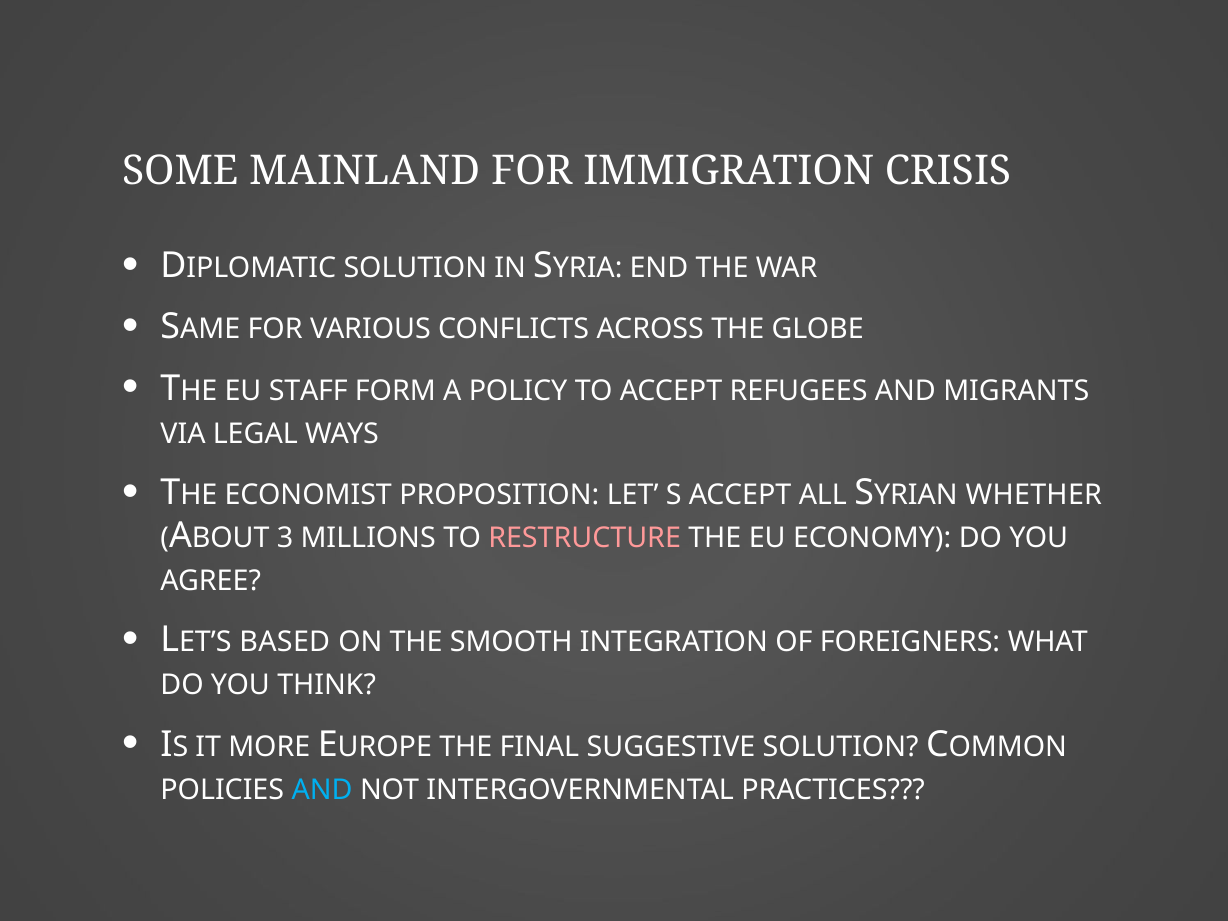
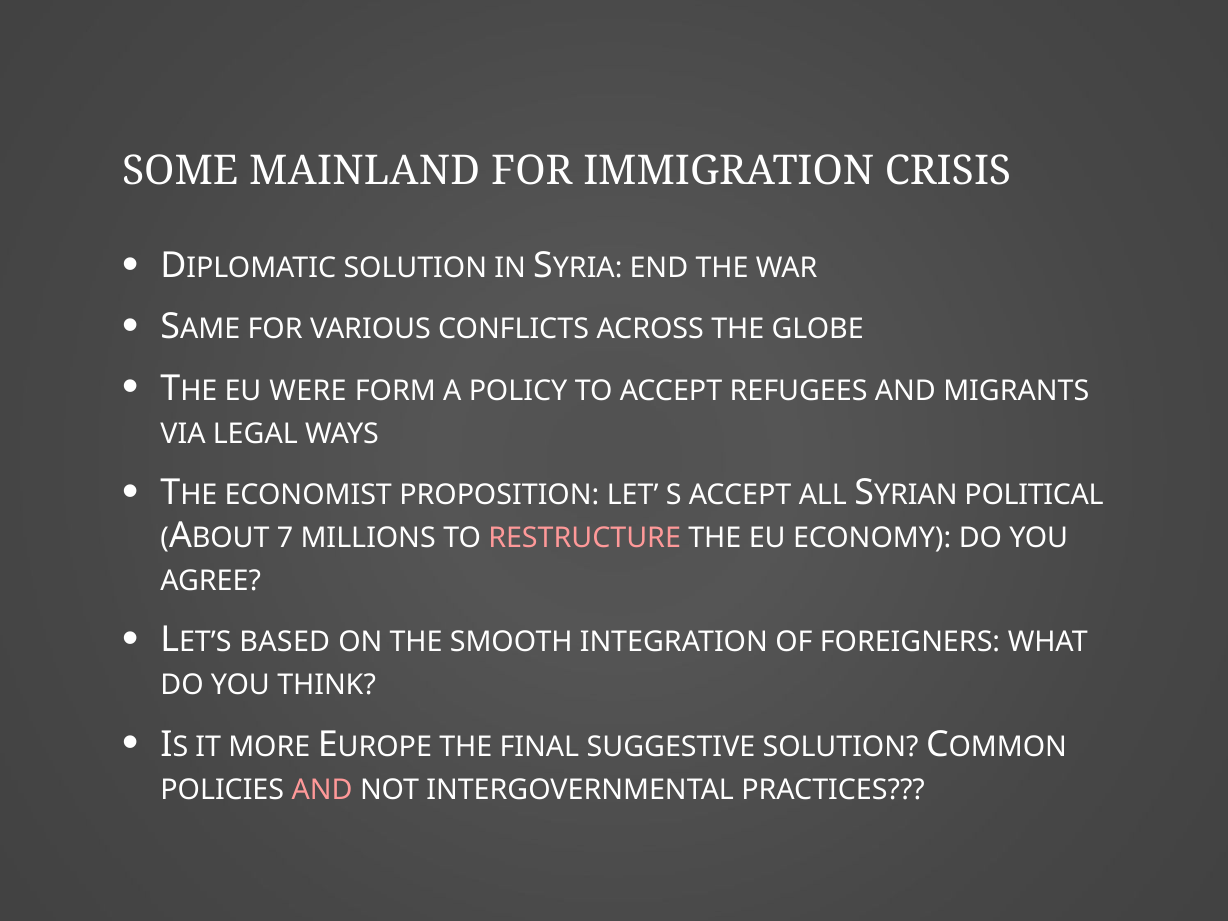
STAFF: STAFF -> WERE (308, 391)
WHETHER: WHETHER -> POLITICAL (1034, 495)
3: 3 -> 7 (285, 538)
AND colour: light blue -> pink (322, 790)
